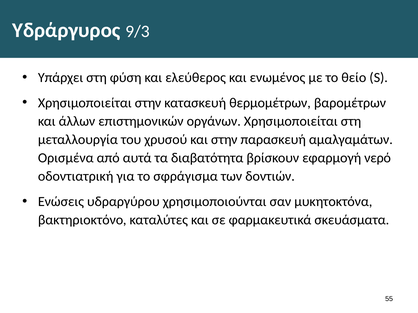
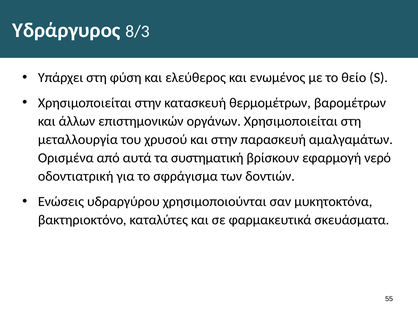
9/3: 9/3 -> 8/3 (137, 32)
διαβατότητα: διαβατότητα -> συστηματική (207, 158)
